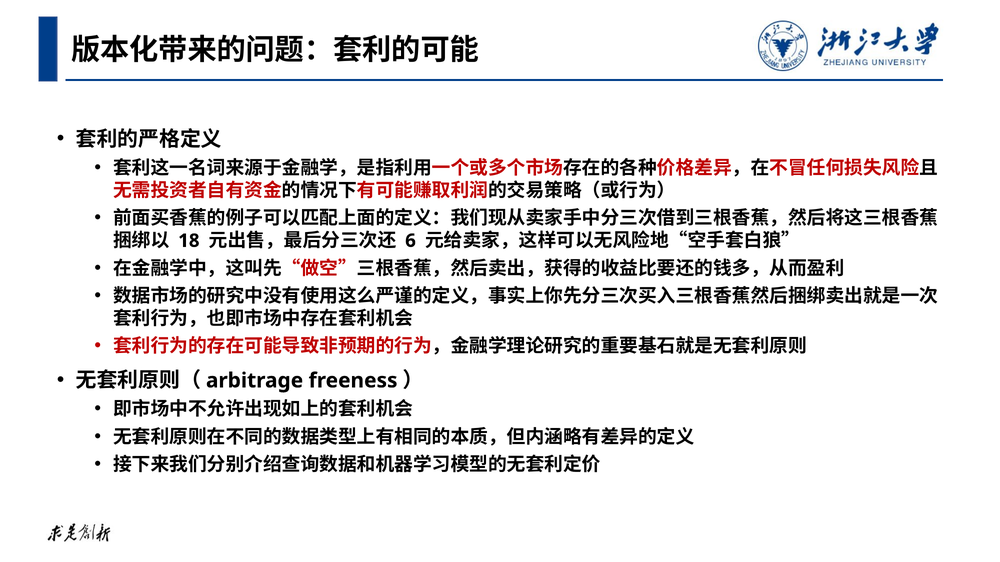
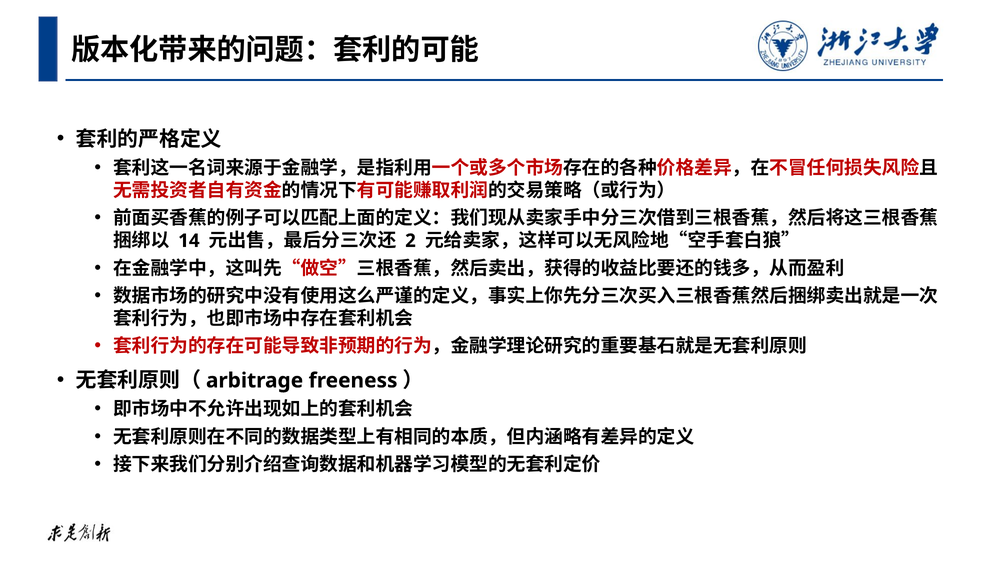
18: 18 -> 14 (189, 241)
6: 6 -> 2 (411, 241)
